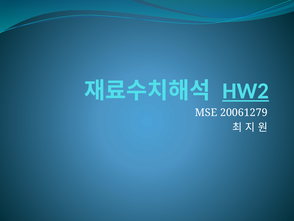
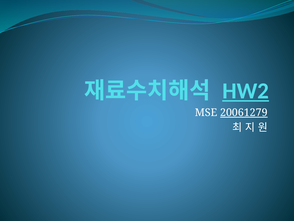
20061279 underline: none -> present (244, 112)
